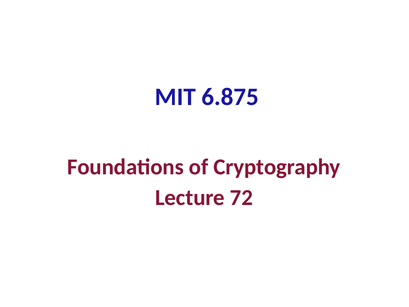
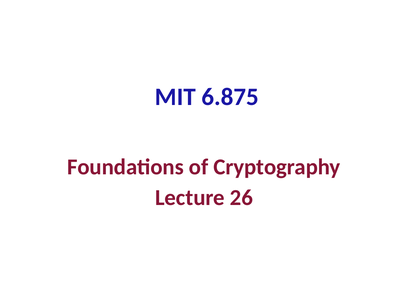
72: 72 -> 26 (241, 197)
